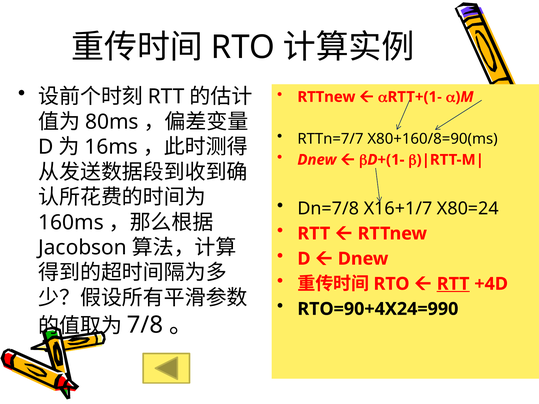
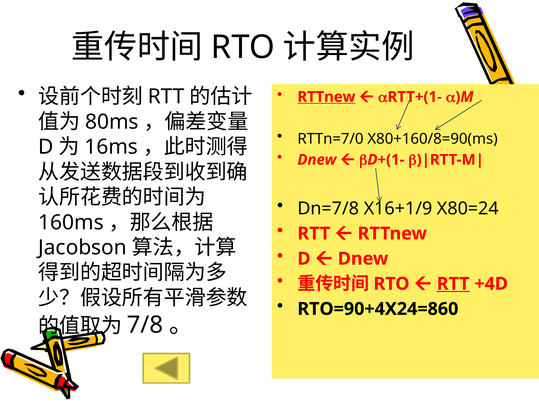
RTTnew underline: none -> present (326, 97)
RTTn=7/7: RTTn=7/7 -> RTTn=7/0 (330, 139)
X16+1/7: X16+1/7 -> X16+1/9 (398, 209)
RTO=90+4X24=990: RTO=90+4X24=990 -> RTO=90+4X24=860 (378, 309)
